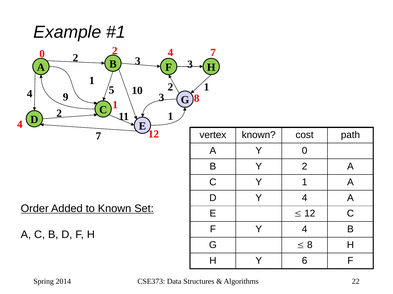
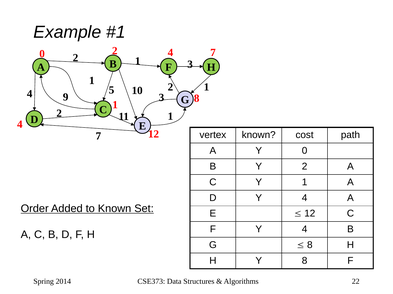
3: 3 -> 1 (138, 61)
Y 6: 6 -> 8 (305, 261)
